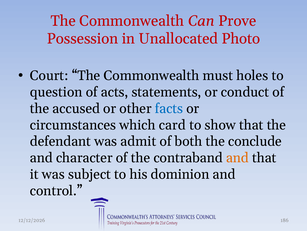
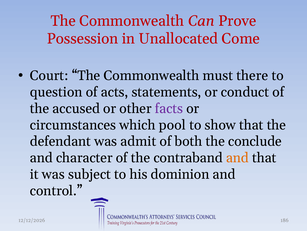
Photo: Photo -> Come (241, 39)
holes: holes -> there (252, 75)
facts colour: blue -> purple (169, 108)
card: card -> pool (172, 125)
